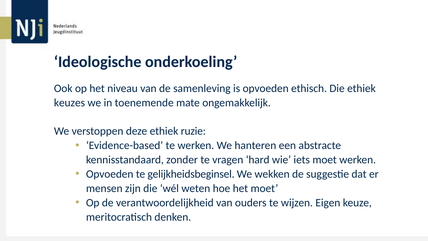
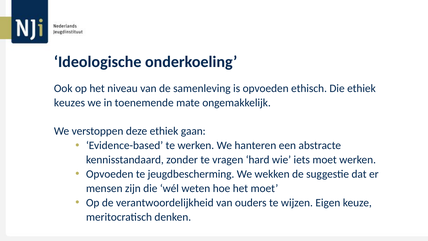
ruzie: ruzie -> gaan (193, 131)
gelijkheidsbeginsel: gelijkheidsbeginsel -> jeugdbescherming (191, 174)
